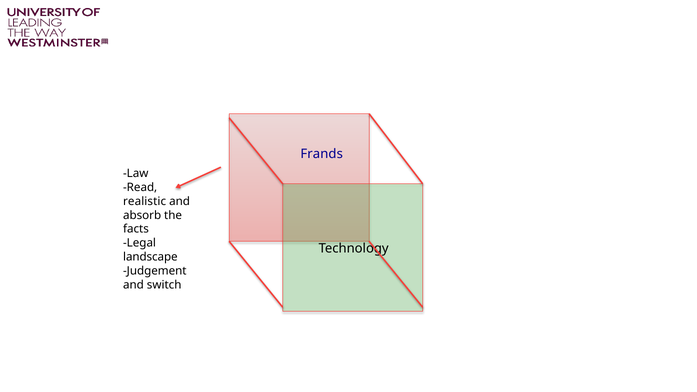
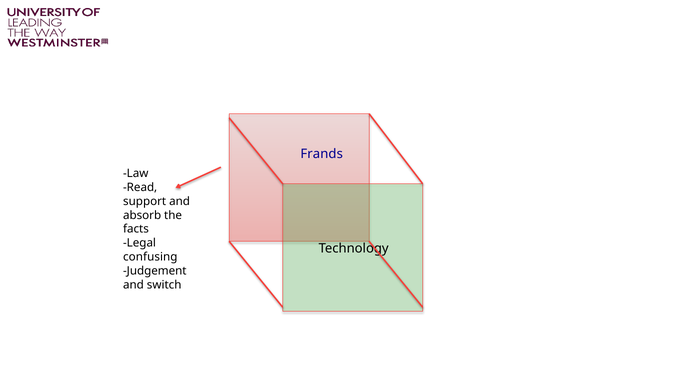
realistic: realistic -> support (145, 201)
landscape: landscape -> confusing (150, 257)
